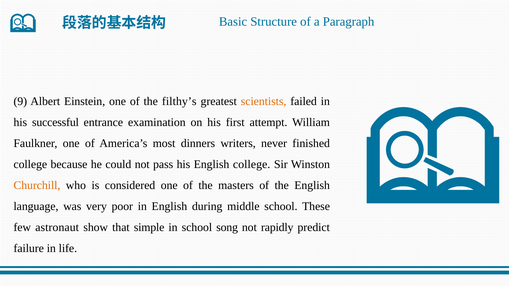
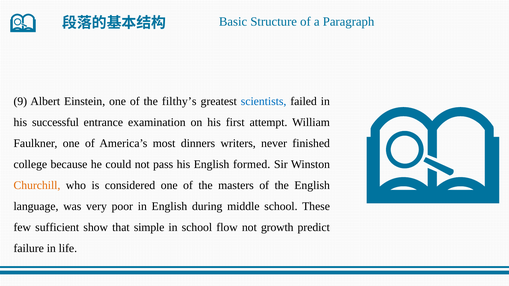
scientists colour: orange -> blue (264, 102)
English college: college -> formed (252, 165)
astronaut: astronaut -> sufficient (57, 227)
song: song -> flow (227, 227)
rapidly: rapidly -> growth (277, 227)
